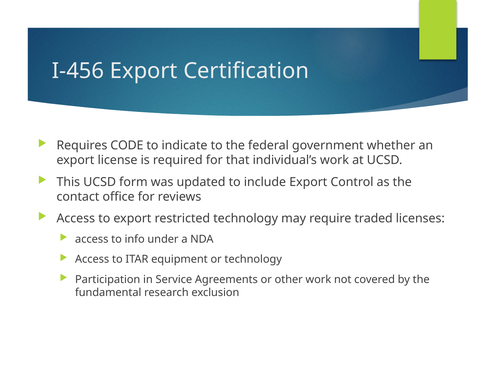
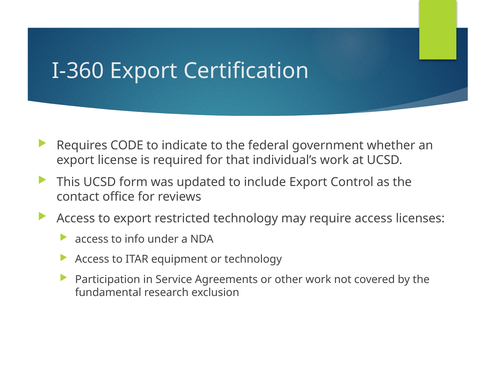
I-456: I-456 -> I-360 (78, 71)
require traded: traded -> access (374, 219)
